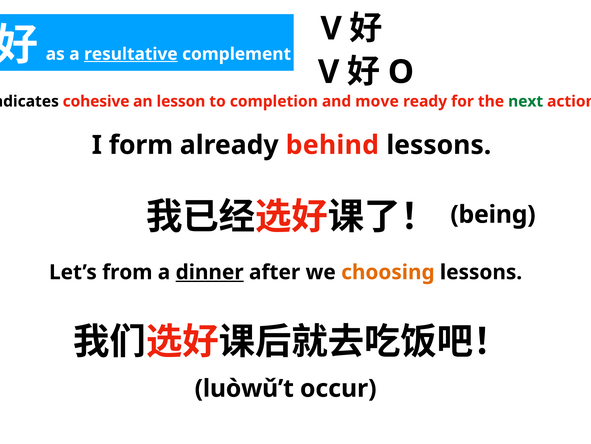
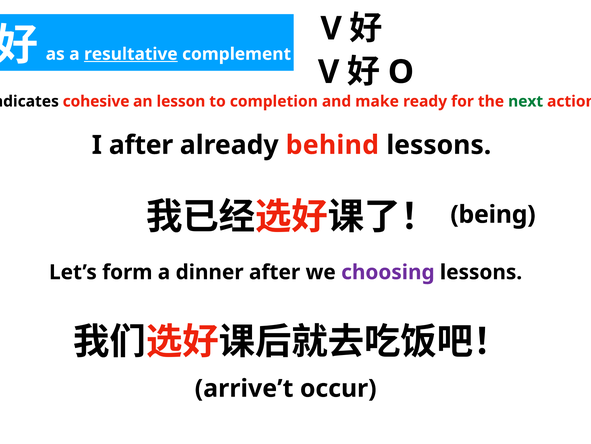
move: move -> make (377, 101)
I form: form -> after (141, 145)
from: from -> form (127, 272)
dinner underline: present -> none (210, 272)
choosing colour: orange -> purple (388, 272)
luòwǔ’t: luòwǔ’t -> arrive’t (244, 388)
